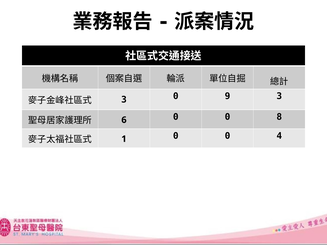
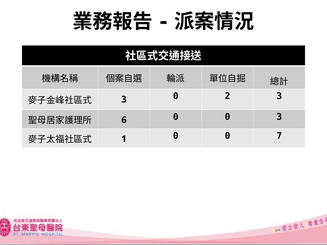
9: 9 -> 2 (227, 96)
0 8: 8 -> 3 (279, 117)
4: 4 -> 7 (279, 136)
